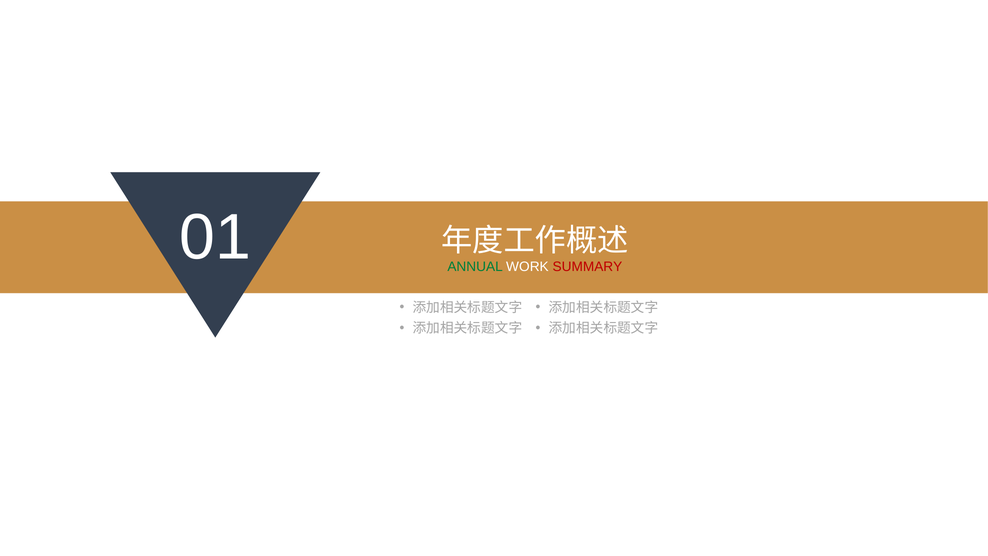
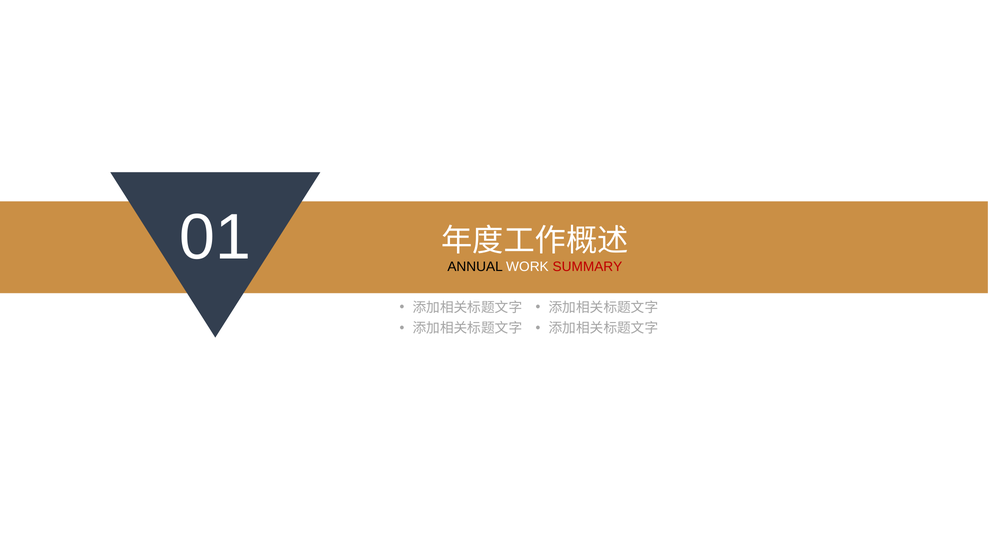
ANNUAL colour: green -> black (475, 267)
